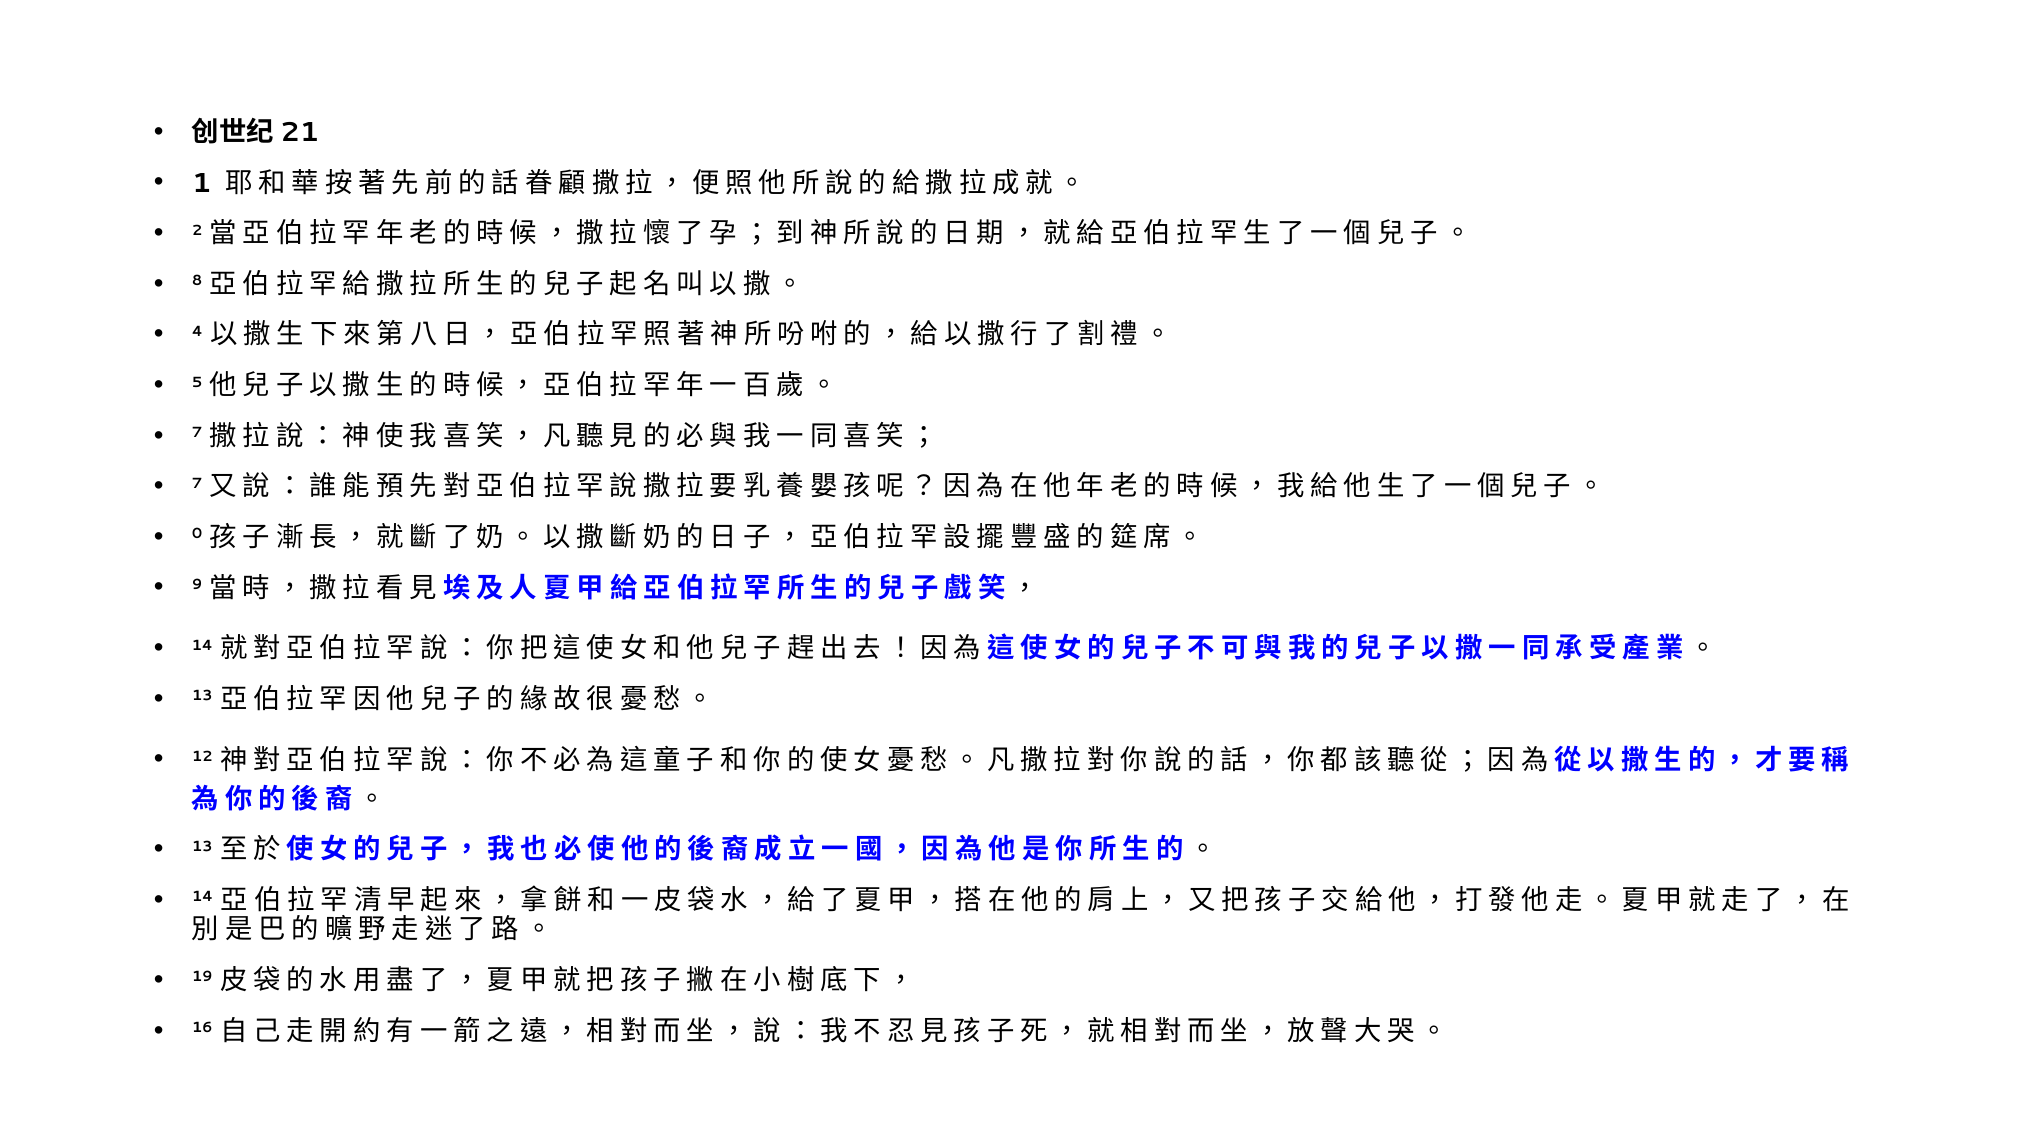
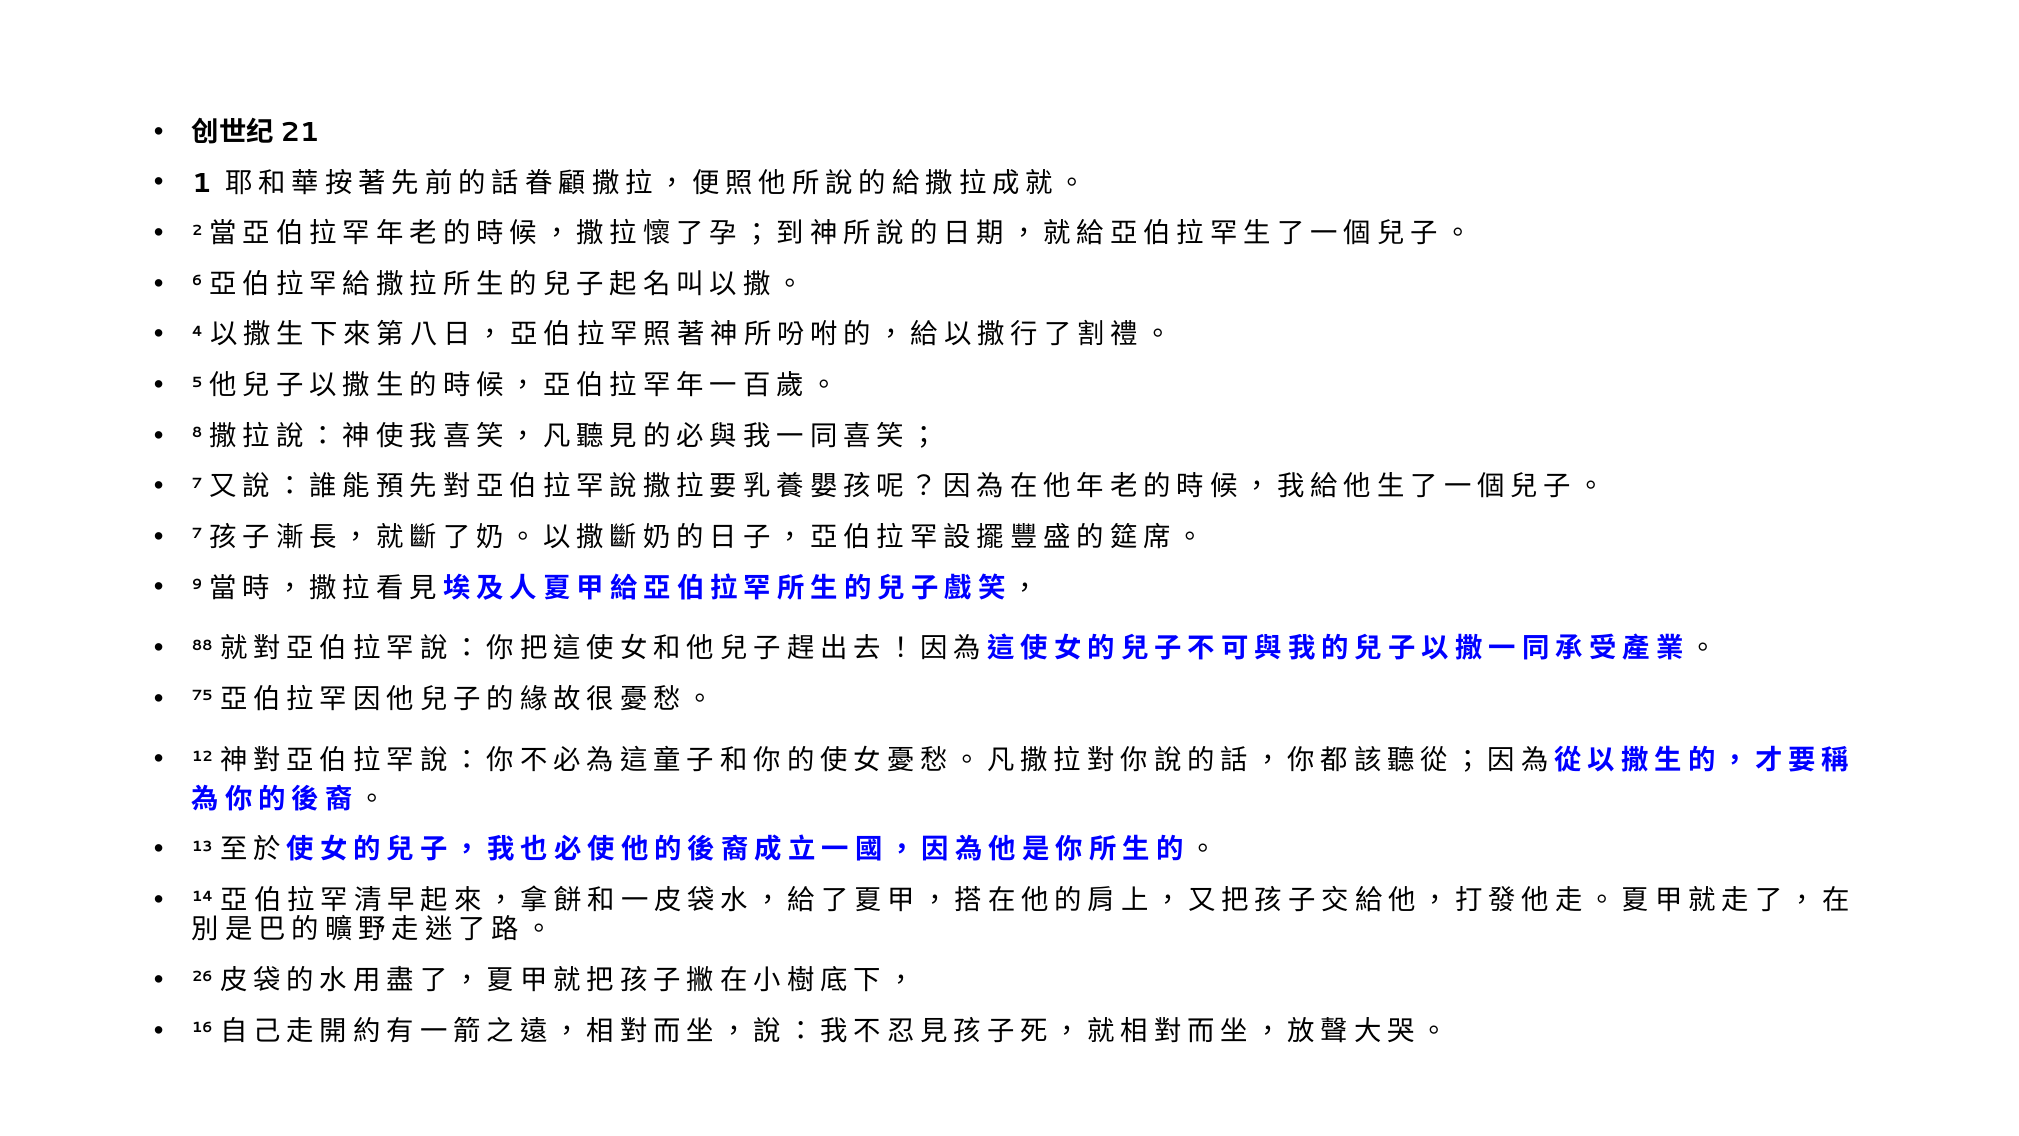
8: 8 -> 6 (197, 281)
7: 7 -> 8 (197, 433)
0: 0 -> 7 (197, 534)
14: 14 -> 88 (202, 645)
13: 13 -> 75 (202, 696)
19: 19 -> 26 (202, 977)
